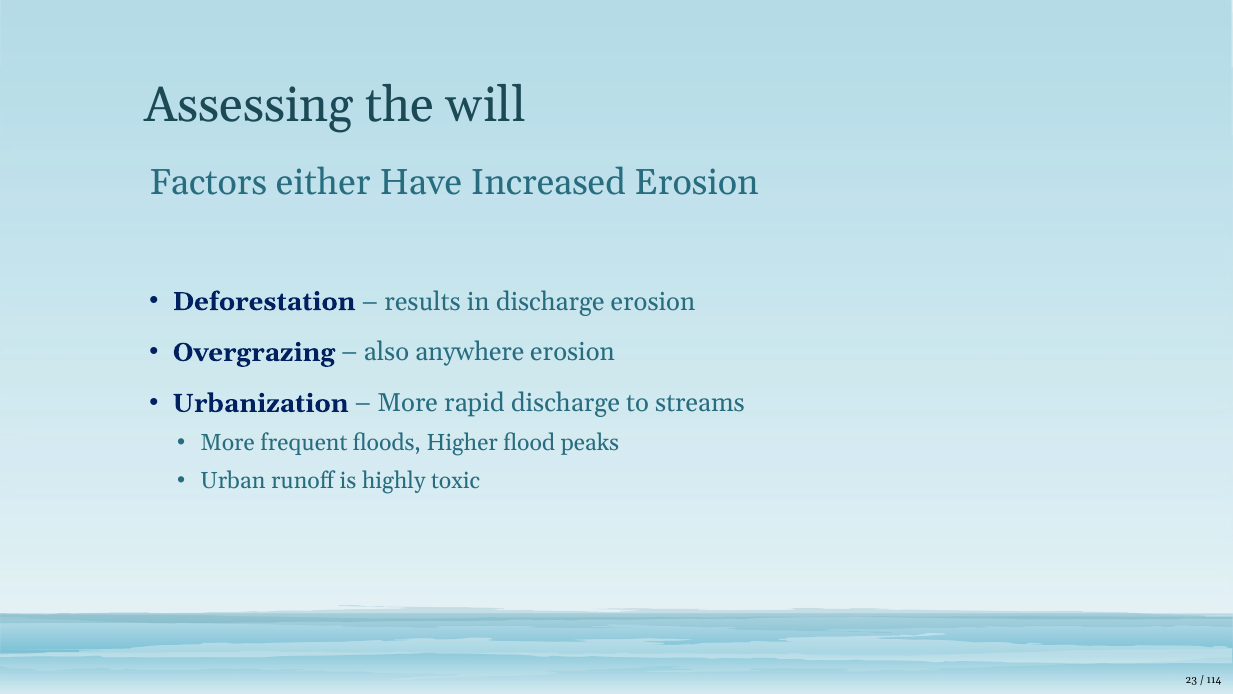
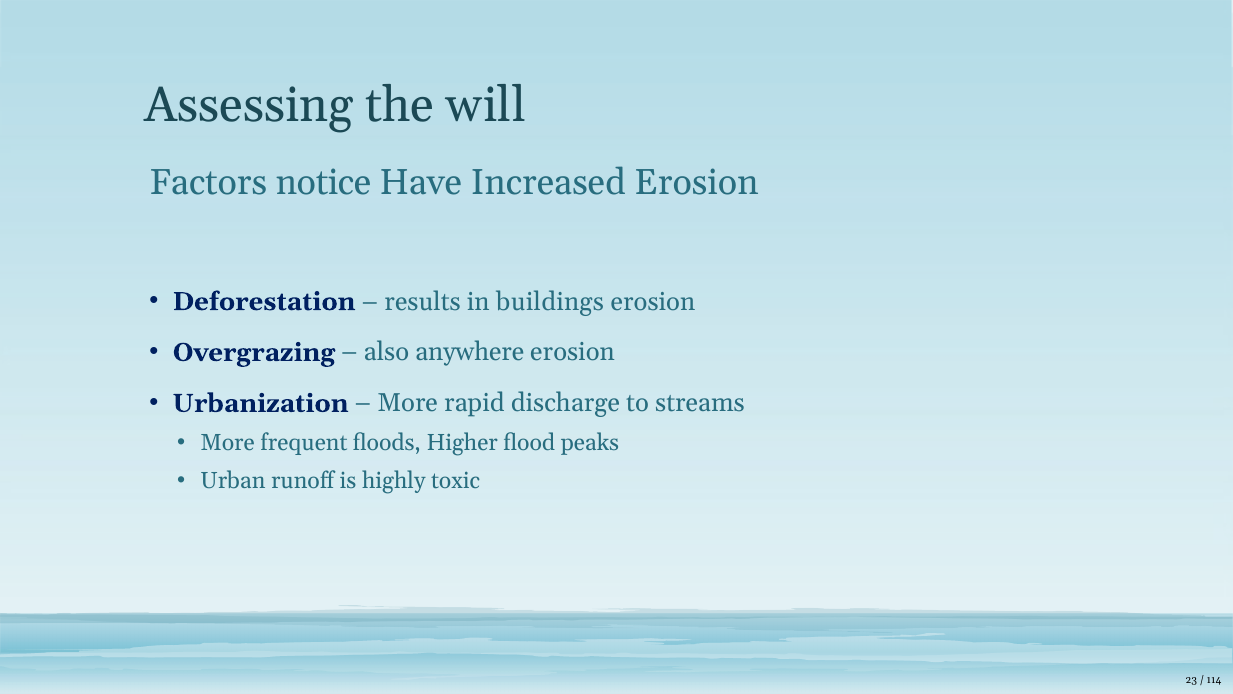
either: either -> notice (324, 183)
in discharge: discharge -> buildings (550, 301)
